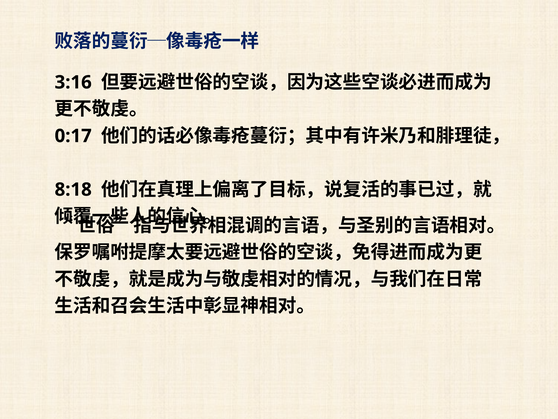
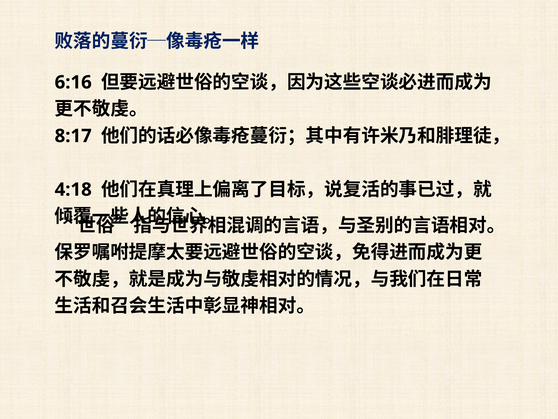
3:16: 3:16 -> 6:16 (73, 82)
0:17: 0:17 -> 8:17 (73, 136)
8:18: 8:18 -> 4:18 (73, 189)
